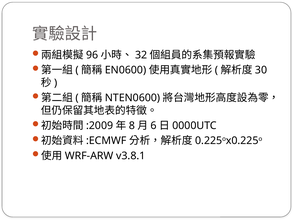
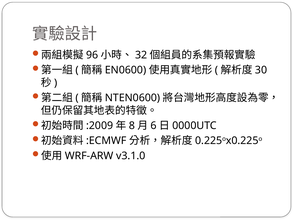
v3.8.1: v3.8.1 -> v3.1.0 (131, 156)
